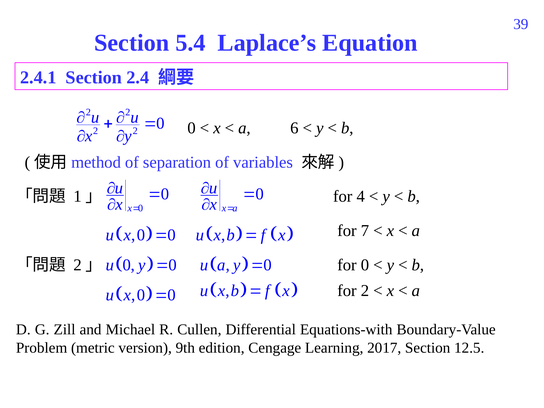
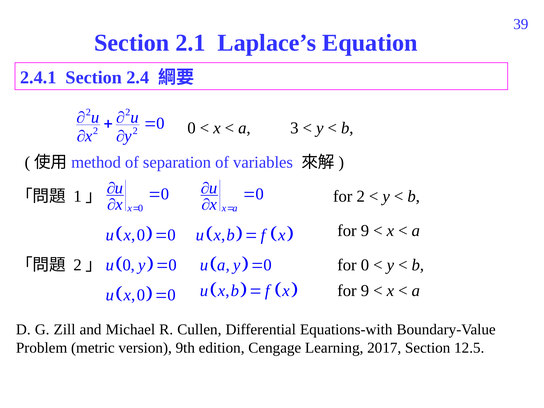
5.4: 5.4 -> 2.1 (190, 43)
6: 6 -> 3 (294, 128)
for 4: 4 -> 2 (361, 196)
7: 7 -> 9 (365, 231)
2: 2 -> 9 (365, 291)
